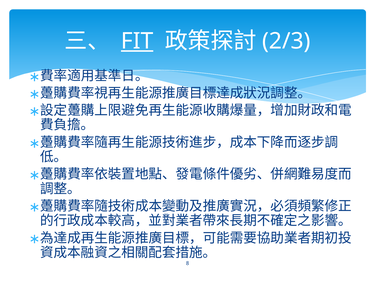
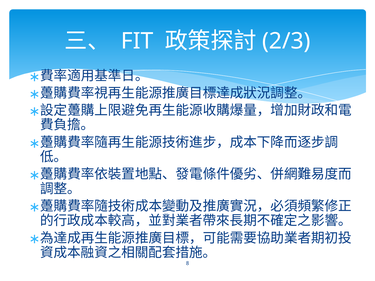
FIT underline: present -> none (137, 41)
